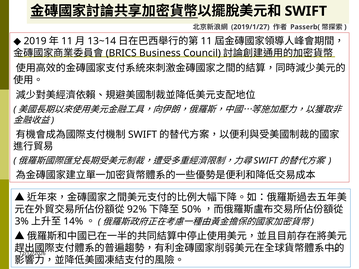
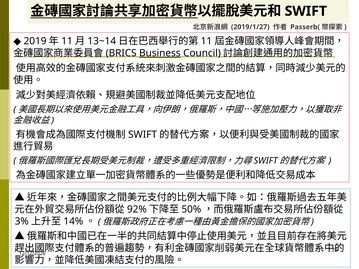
Business underline: none -> present (160, 53)
